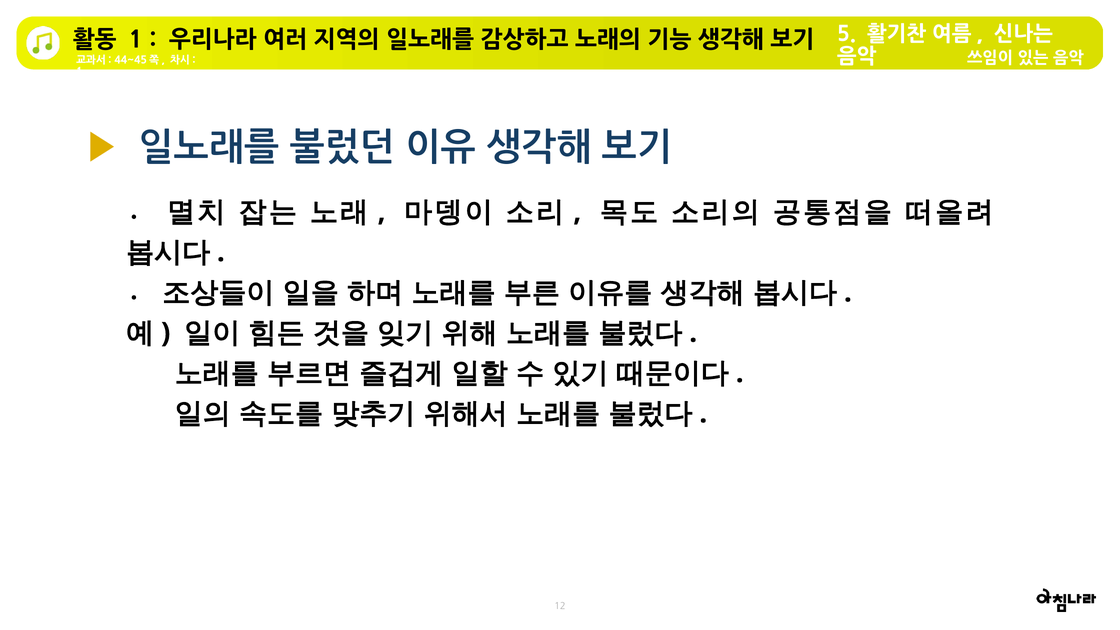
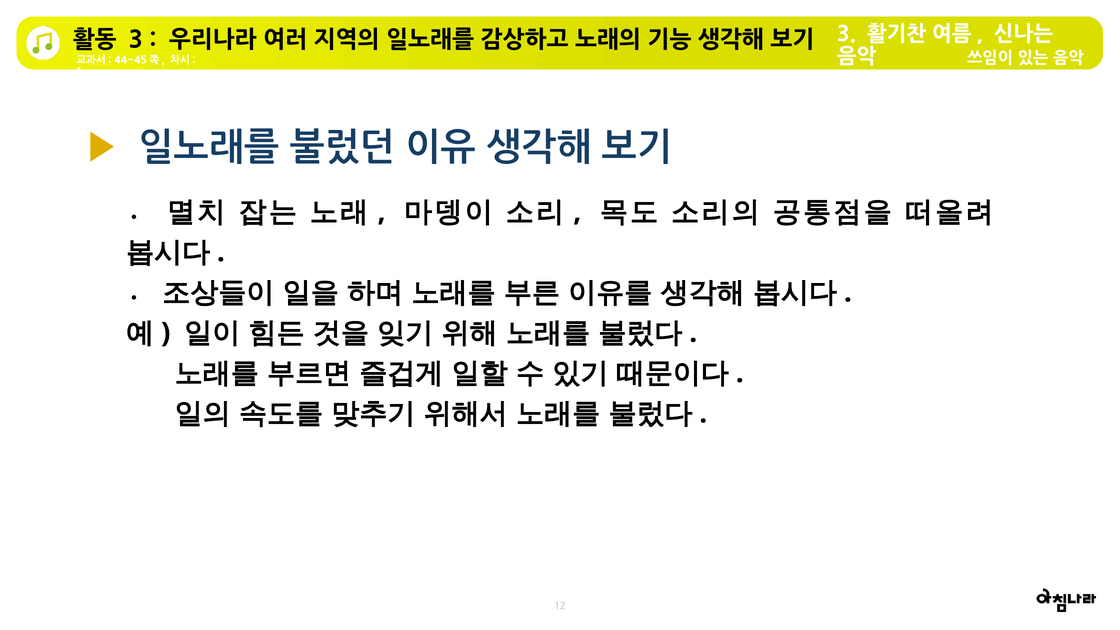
1: 1 -> 3 (136, 40)
5: 5 -> 3 (846, 34)
